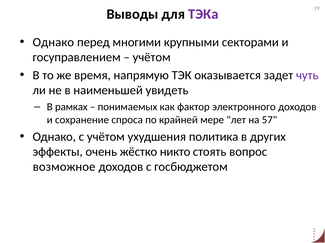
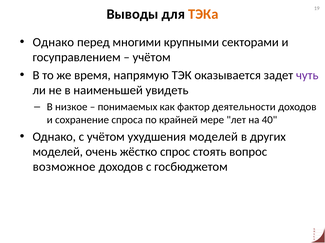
ТЭКа colour: purple -> orange (203, 14)
рамках: рамках -> низкое (71, 107)
электронного: электронного -> деятельности (244, 107)
57: 57 -> 40 (269, 120)
ухудшения политика: политика -> моделей (213, 137)
эффекты: эффекты -> моделей (58, 152)
никто: никто -> спрос (175, 152)
